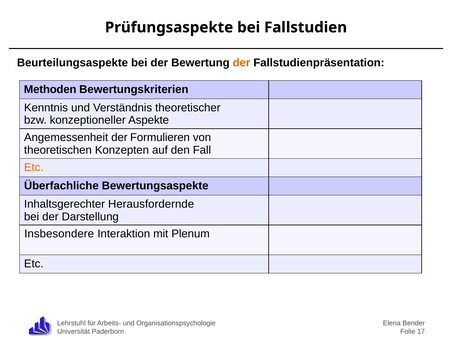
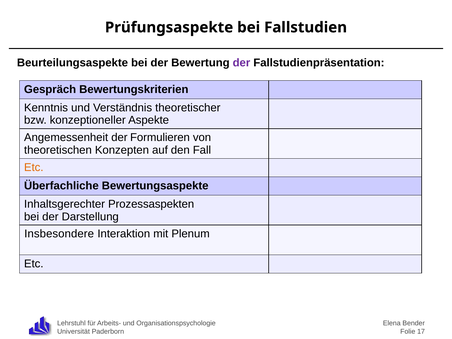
der colour: orange -> purple (241, 63)
Methoden: Methoden -> Gespräch (50, 89)
Herausfordernde: Herausfordernde -> Prozessaspekten (151, 204)
